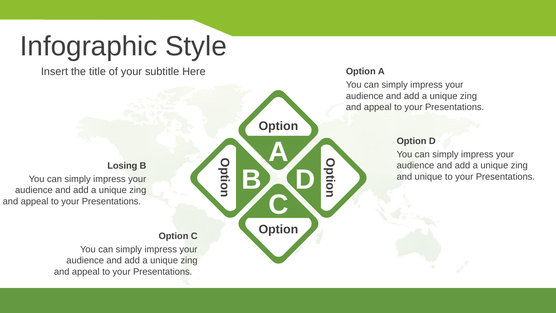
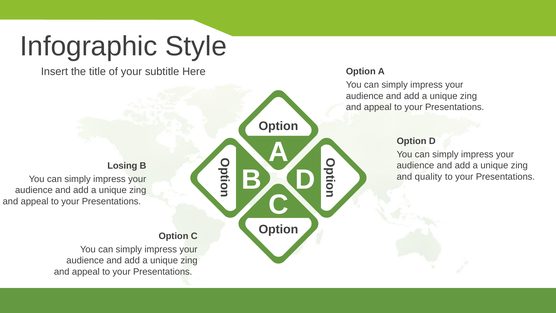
and unique: unique -> quality (428, 177)
